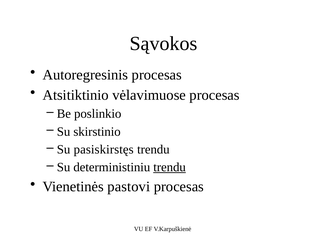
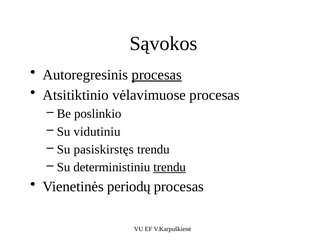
procesas underline: none -> present (157, 75)
skirstinio: skirstinio -> vidutiniu (97, 132)
pastovi: pastovi -> periodų (129, 187)
